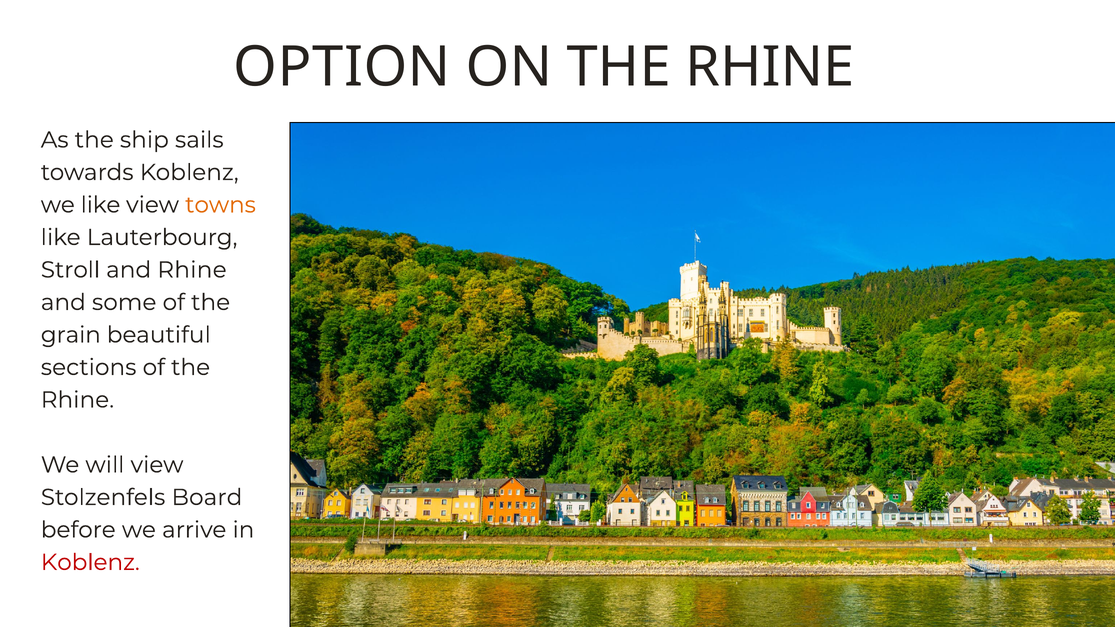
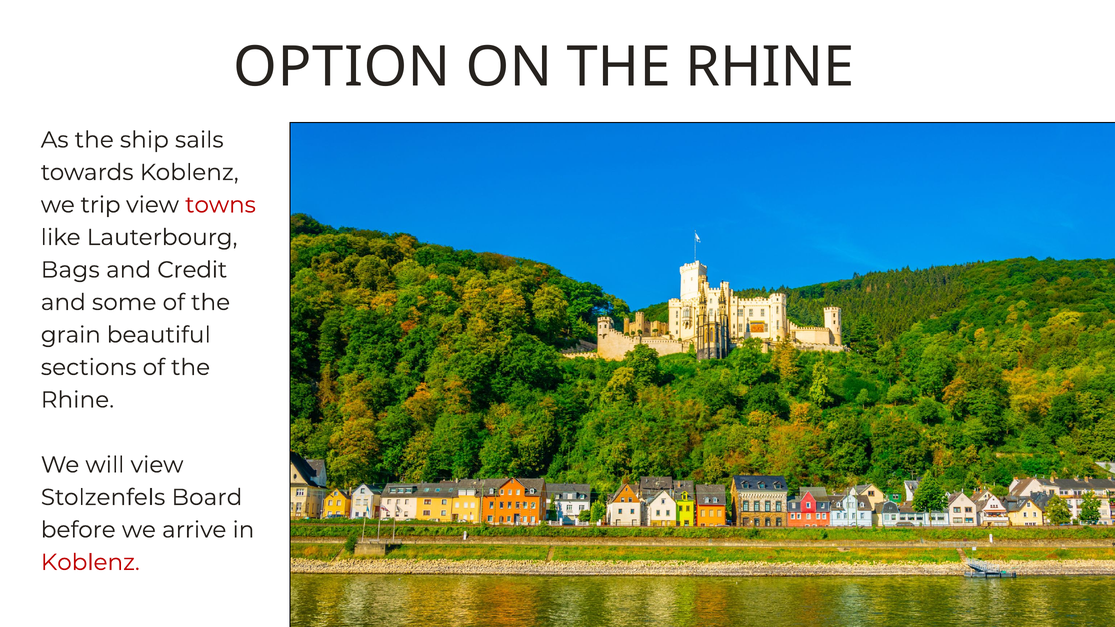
we like: like -> trip (101, 205)
towns colour: orange -> red (221, 205)
Stroll: Stroll -> Bags (70, 270)
and Rhine: Rhine -> Credit (192, 270)
